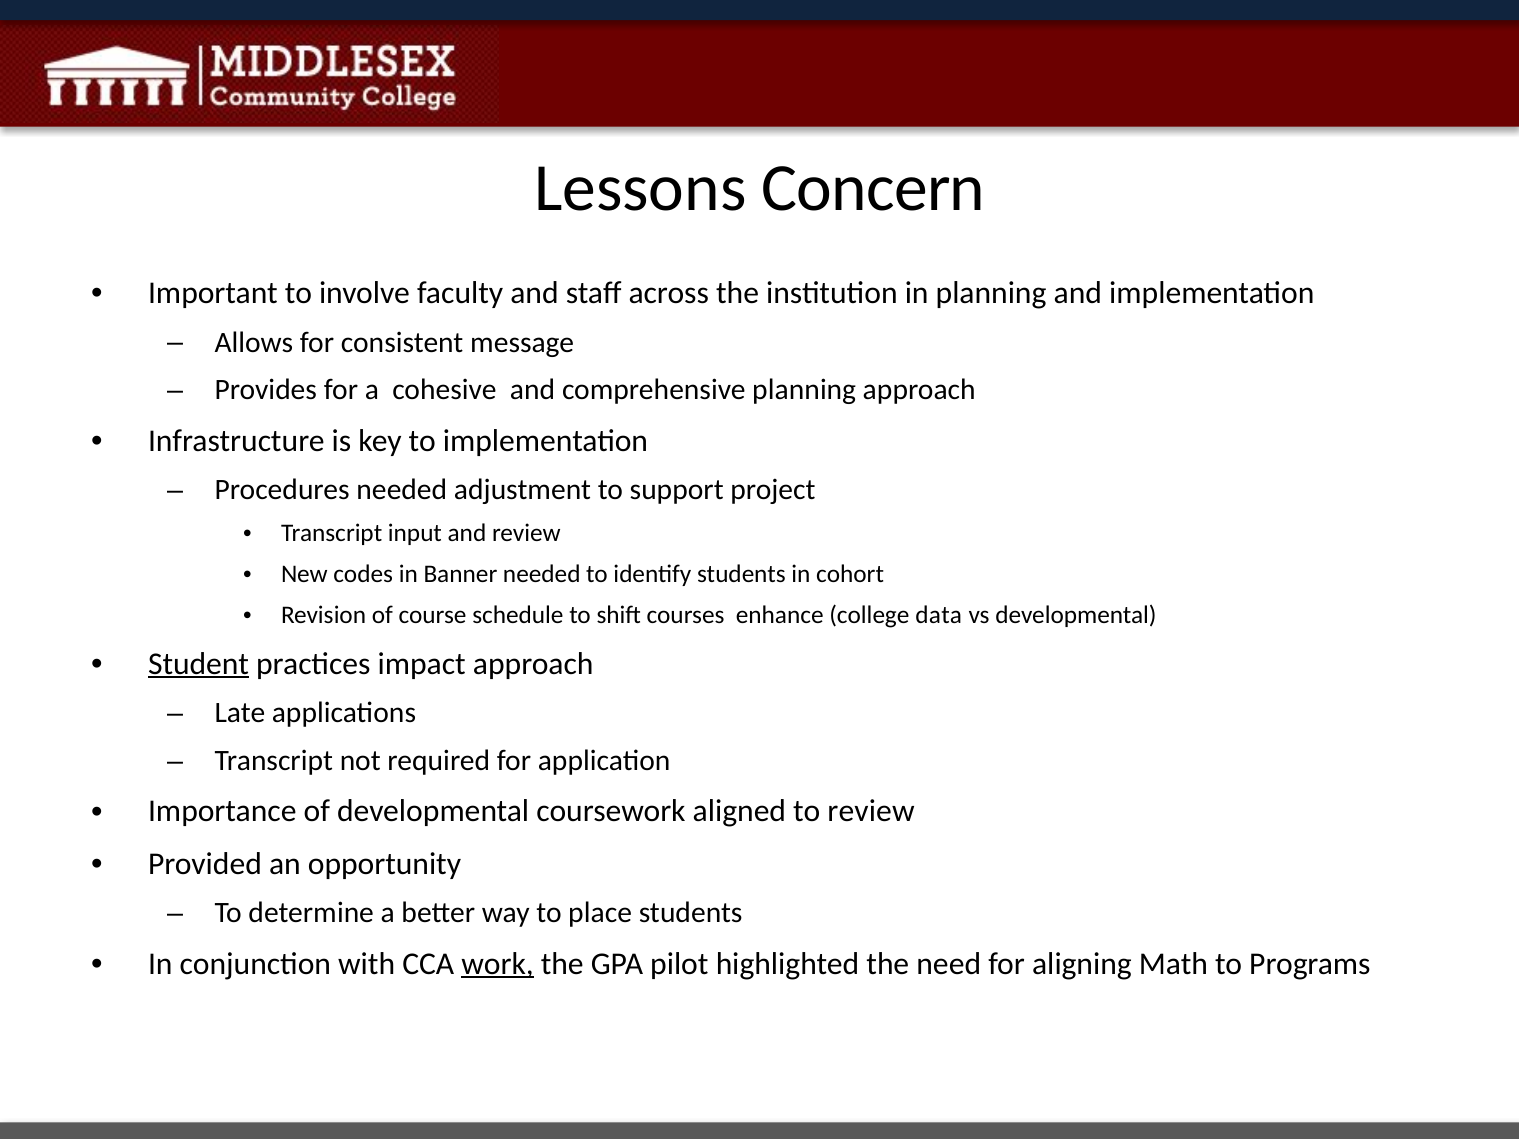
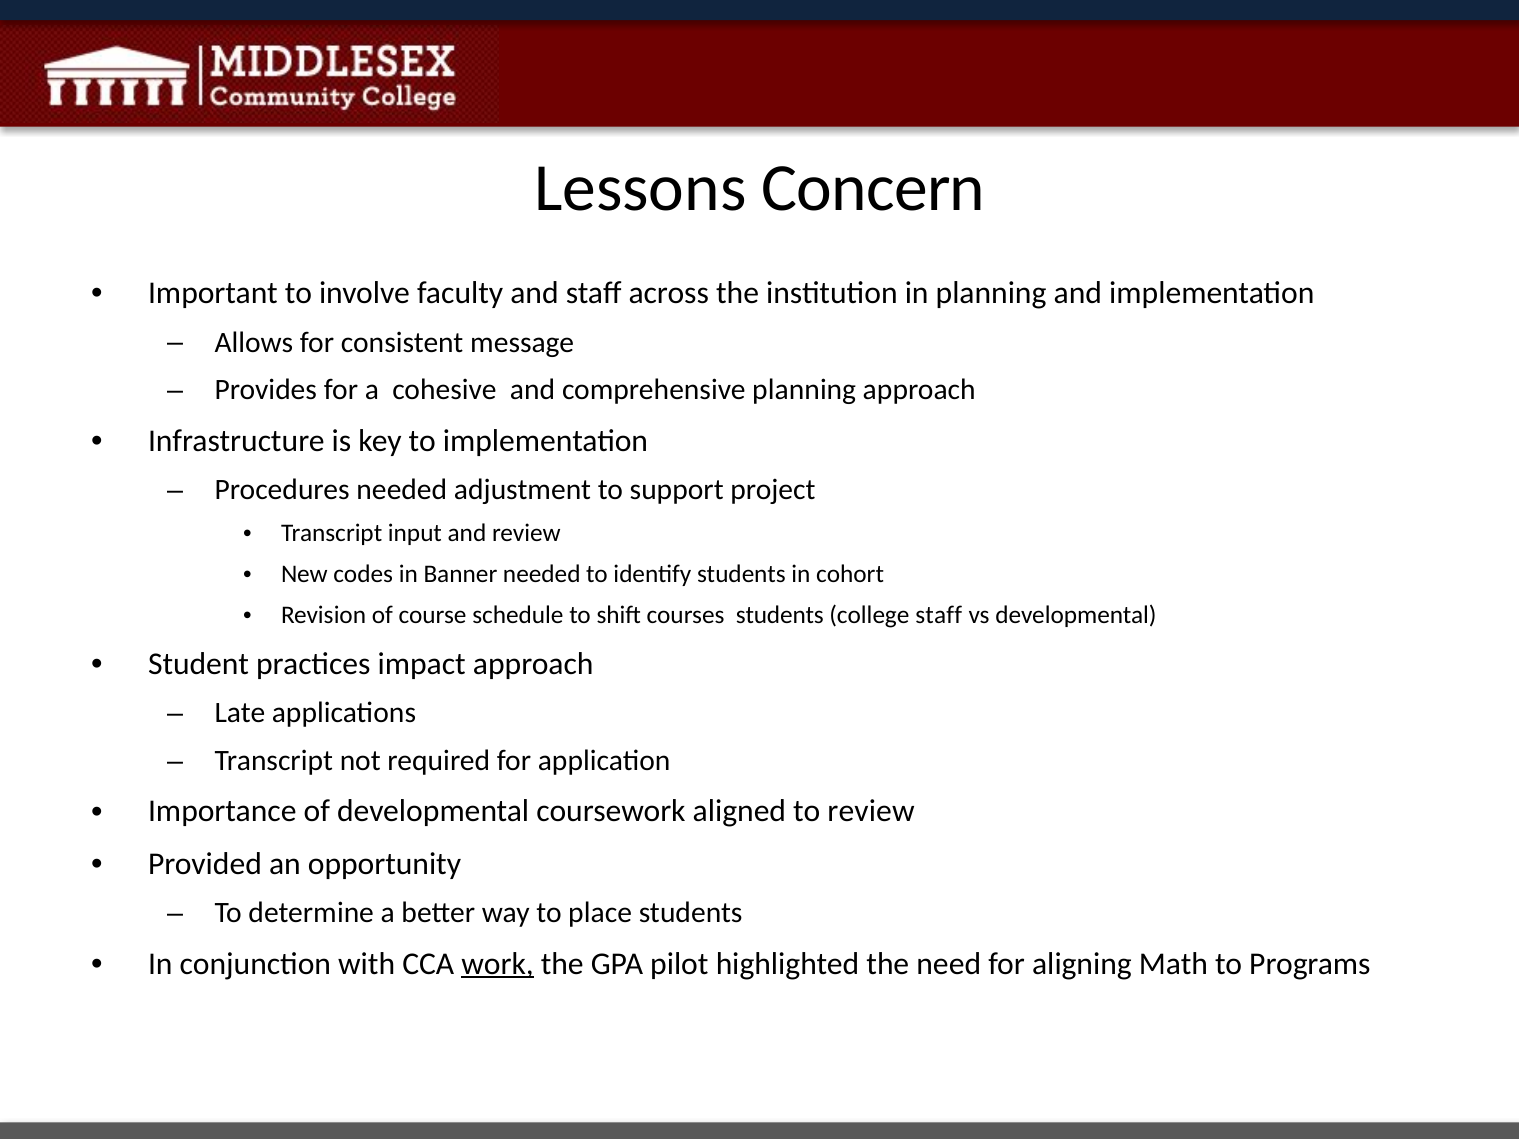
courses enhance: enhance -> students (780, 616)
college data: data -> staff (939, 616)
Student underline: present -> none (199, 664)
